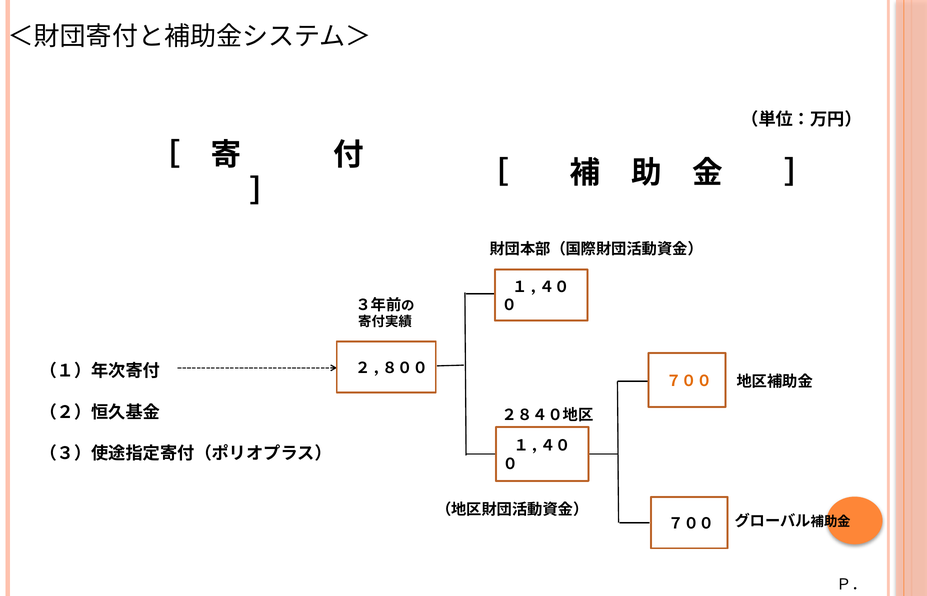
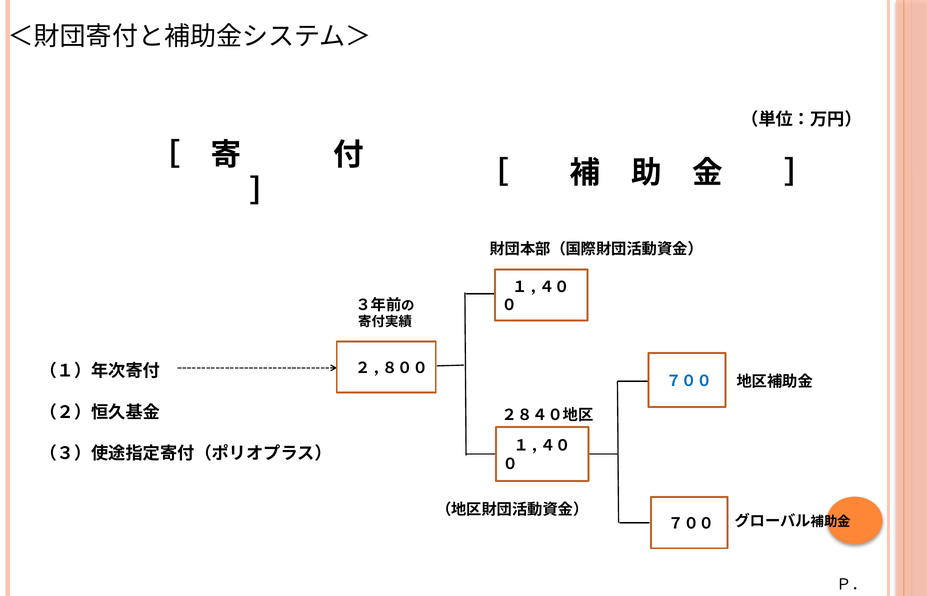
７００ colour: orange -> blue (689, 381)
